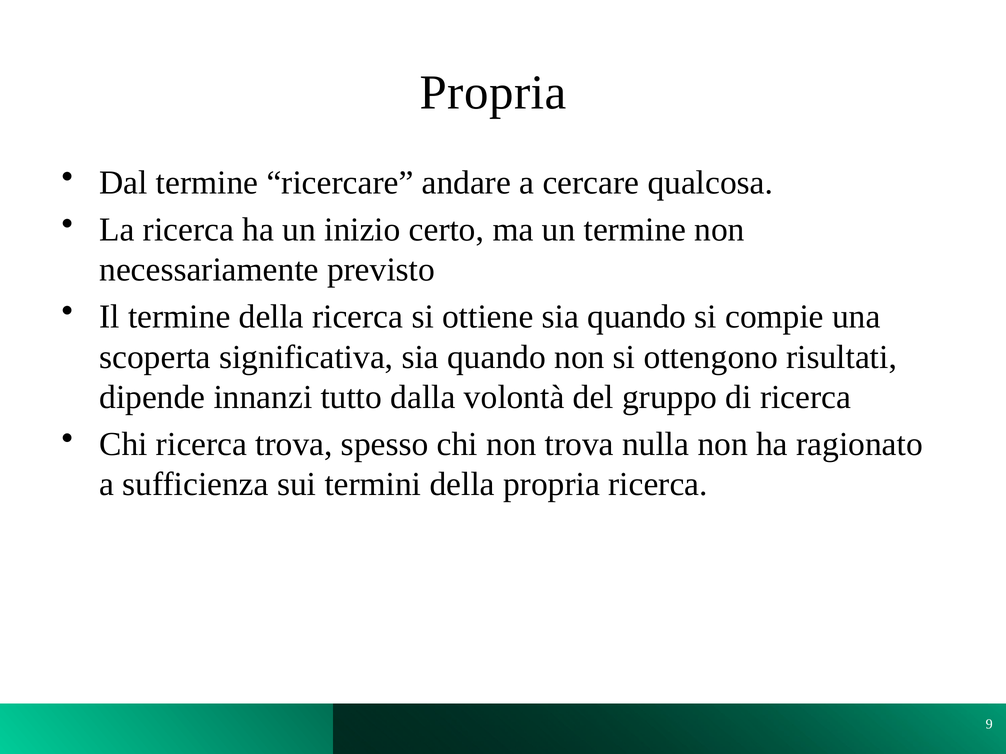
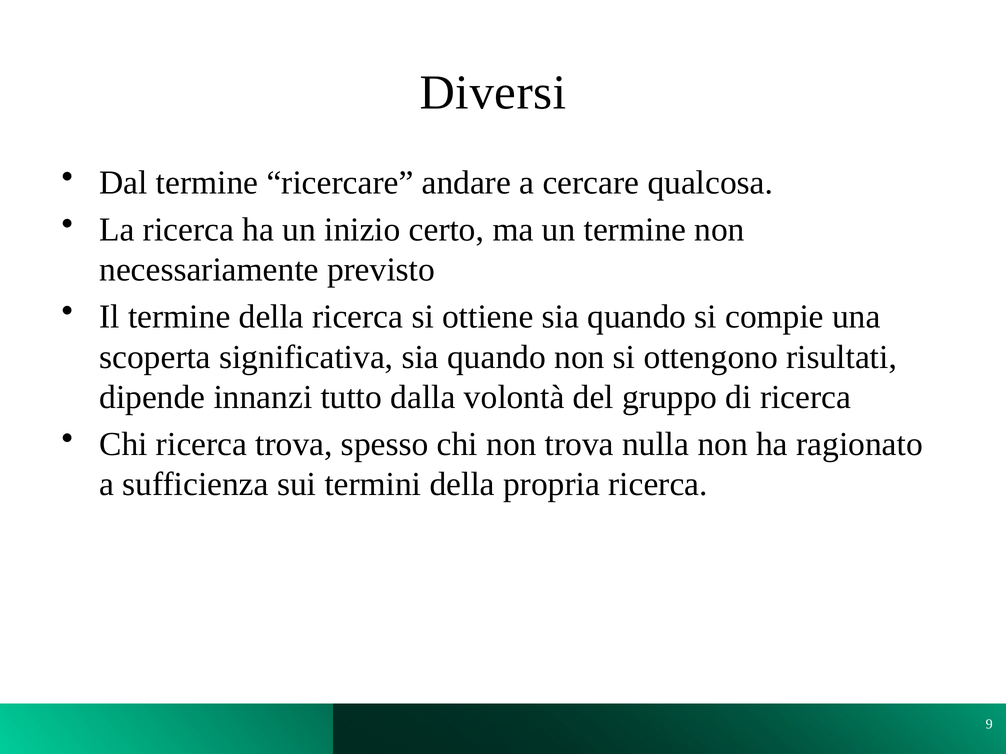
Propria: Propria -> Diversi (493, 93)
